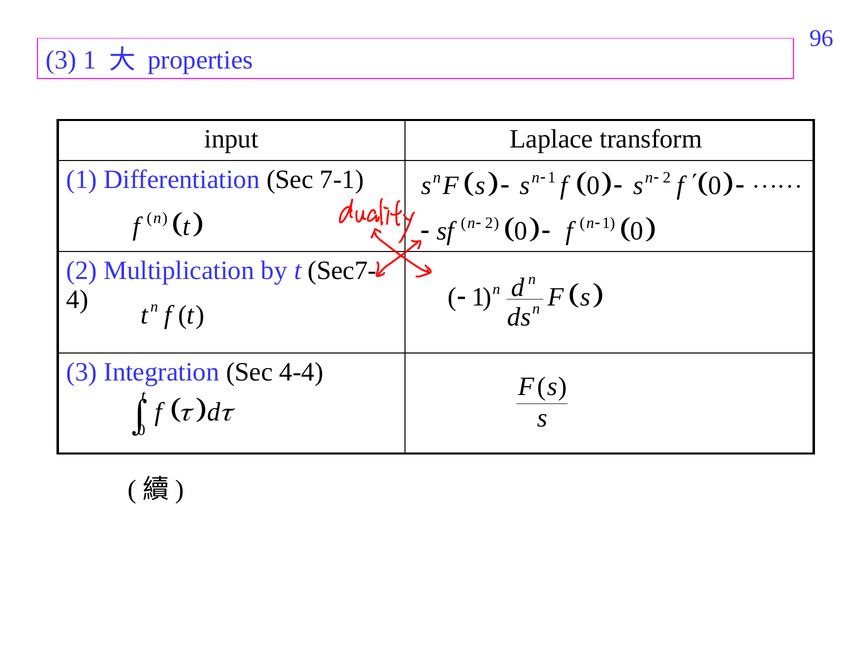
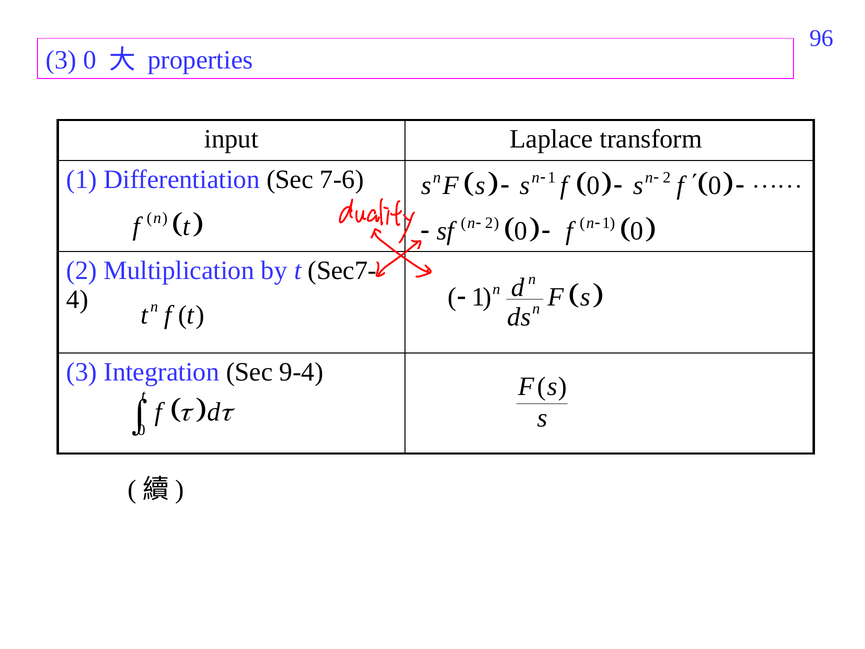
3 1: 1 -> 0 (90, 60)
7-1: 7-1 -> 7-6 (342, 179)
4-4: 4-4 -> 9-4 (301, 372)
